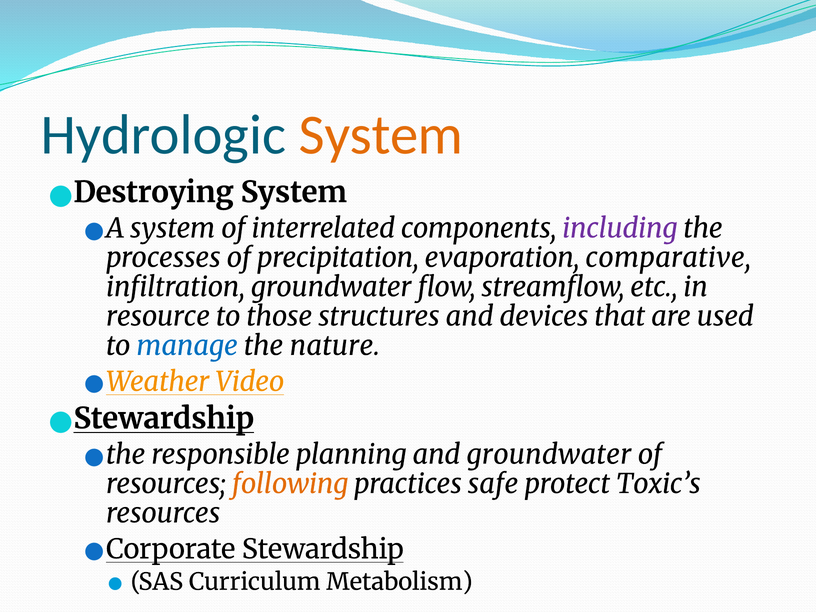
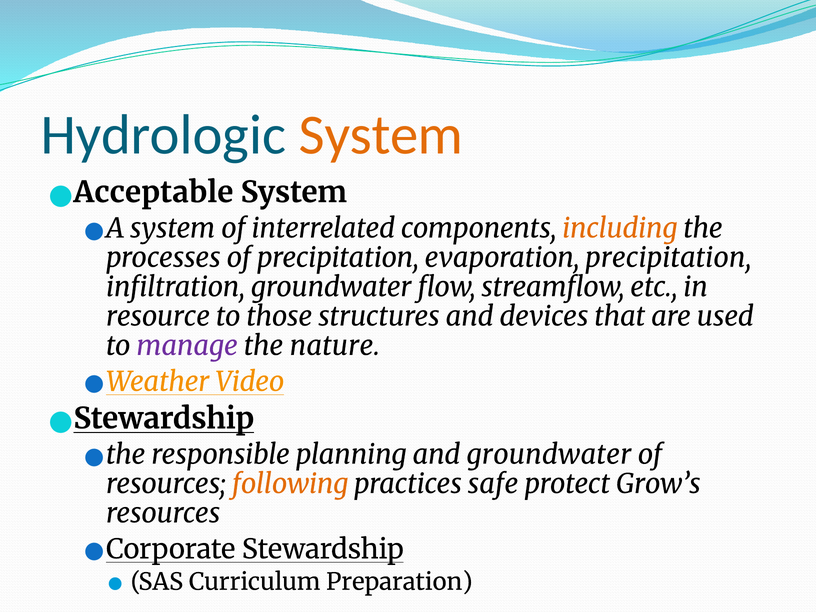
Destroying: Destroying -> Acceptable (153, 192)
including colour: purple -> orange (620, 229)
evaporation comparative: comparative -> precipitation (668, 258)
manage colour: blue -> purple (187, 346)
Toxic’s: Toxic’s -> Grow’s (658, 484)
Metabolism: Metabolism -> Preparation (399, 582)
